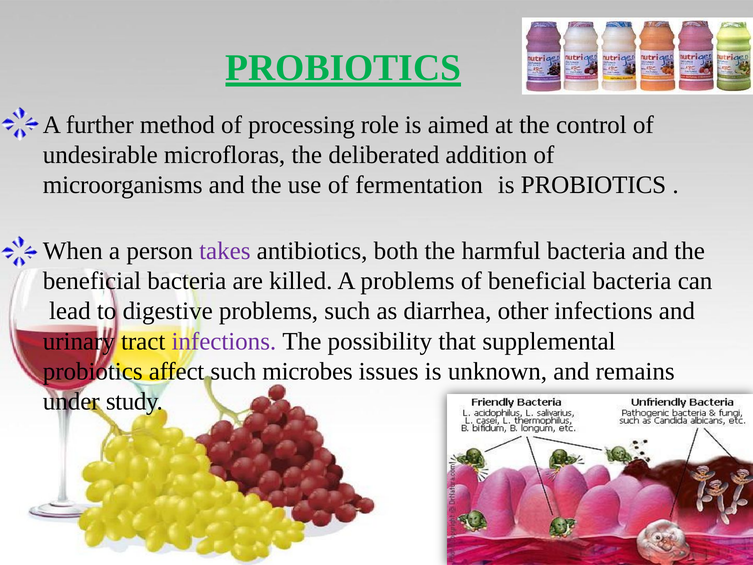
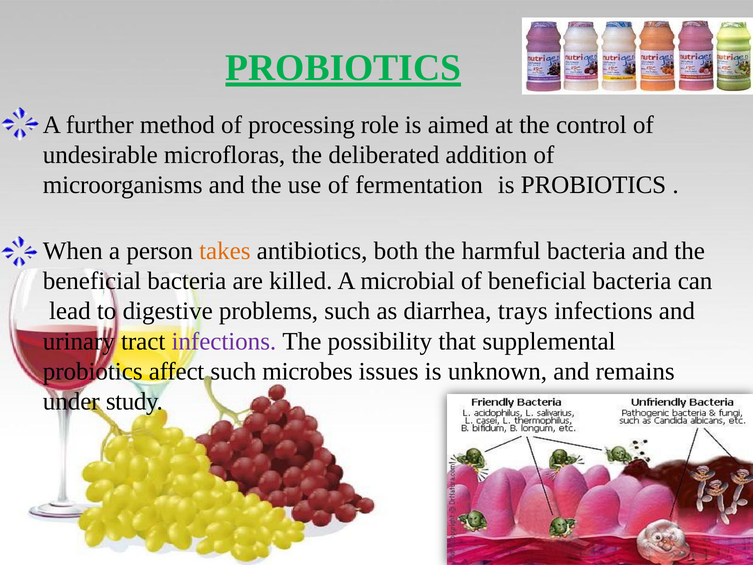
takes colour: purple -> orange (225, 251)
A problems: problems -> microbial (408, 281)
other: other -> trays (523, 311)
